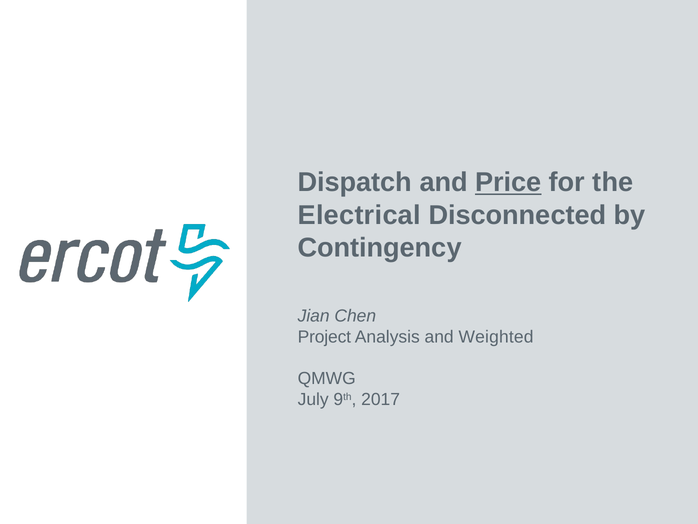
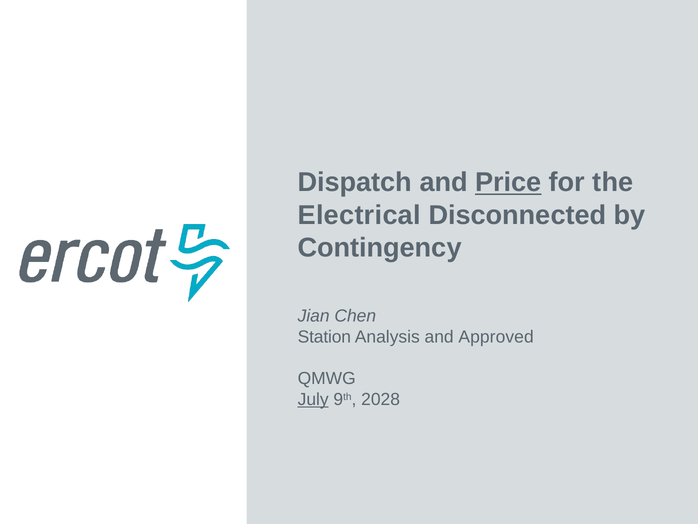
Project: Project -> Station (324, 336)
Weighted: Weighted -> Approved (496, 336)
July underline: none -> present (313, 399)
2017: 2017 -> 2028 (381, 399)
